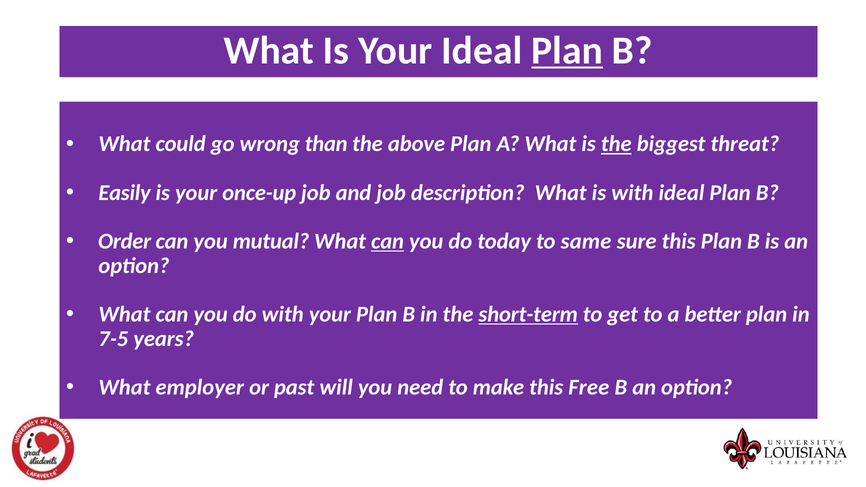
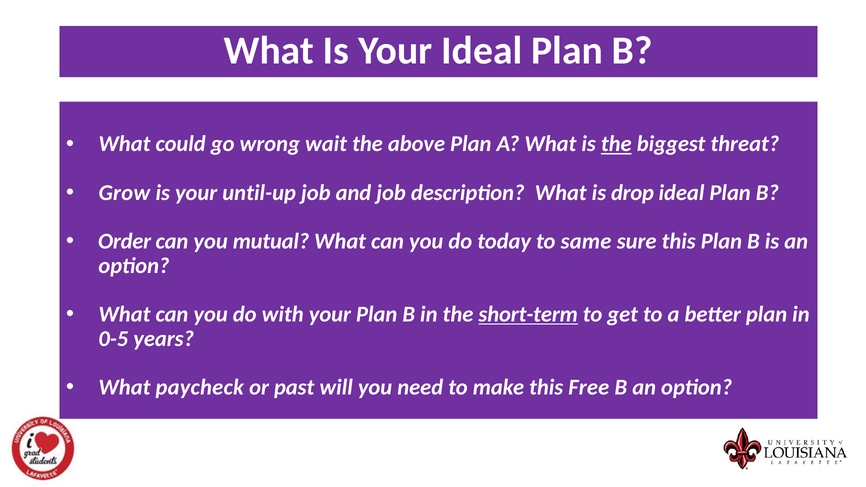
Plan underline: present -> none (567, 50)
than: than -> wait (326, 144)
Easily: Easily -> Grow (124, 193)
once-up: once-up -> until-up (259, 193)
is with: with -> drop (633, 193)
can underline: present -> none (388, 241)
7-5: 7-5 -> 0-5 (113, 339)
employer: employer -> paycheck (200, 387)
